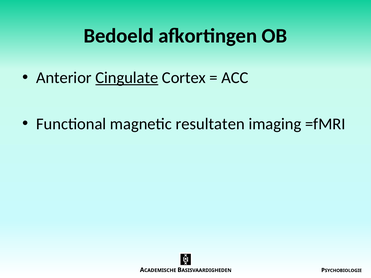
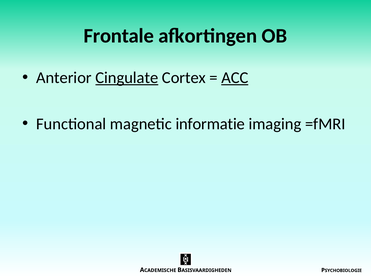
Bedoeld: Bedoeld -> Frontale (119, 36)
ACC underline: none -> present (235, 78)
resultaten: resultaten -> informatie (210, 124)
